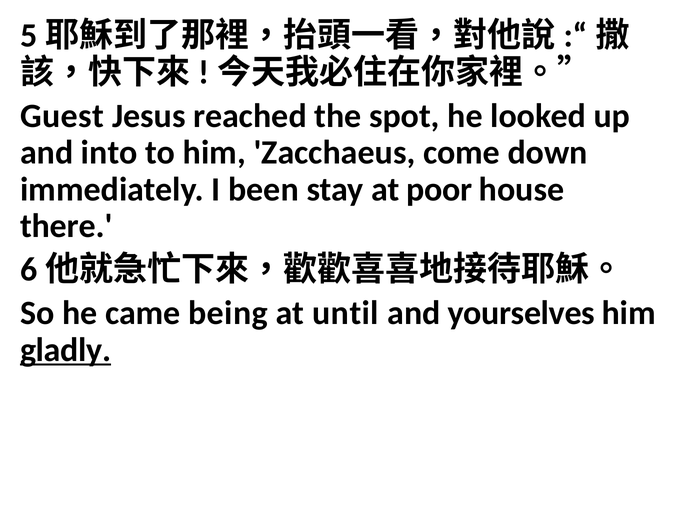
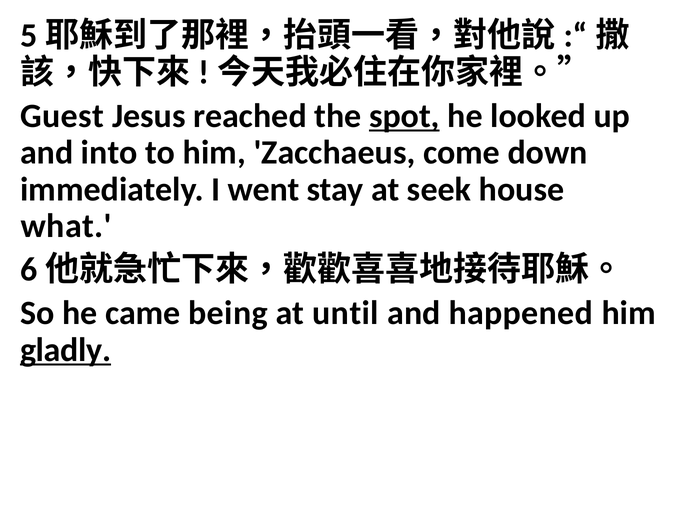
spot underline: none -> present (404, 116)
been: been -> went (264, 189)
poor: poor -> seek (439, 189)
there: there -> what (66, 226)
yourselves: yourselves -> happened (521, 313)
